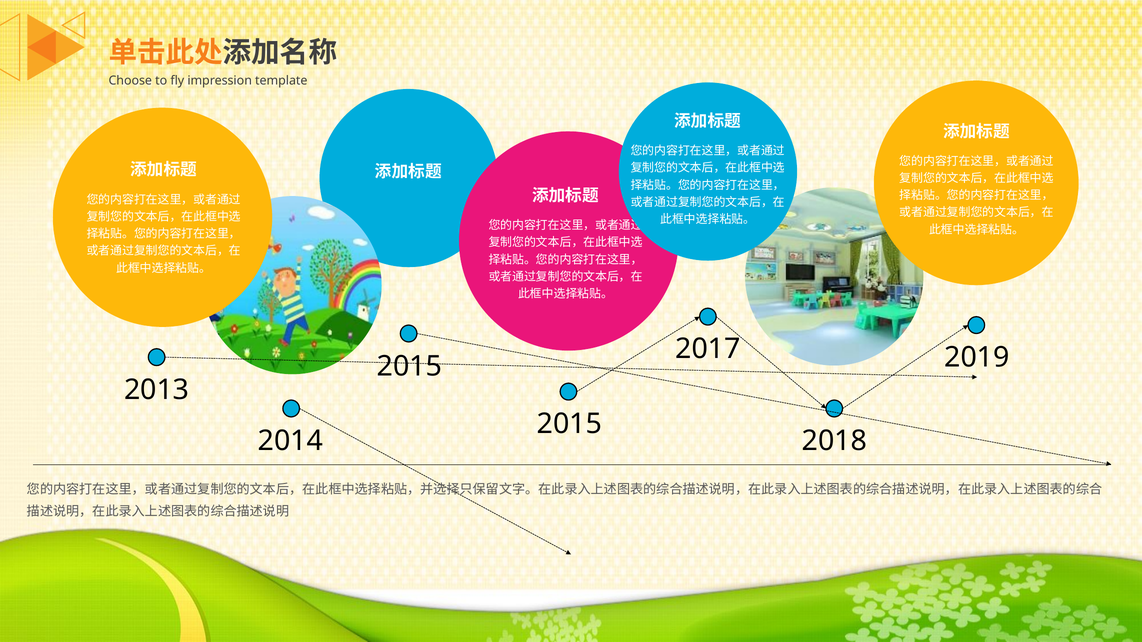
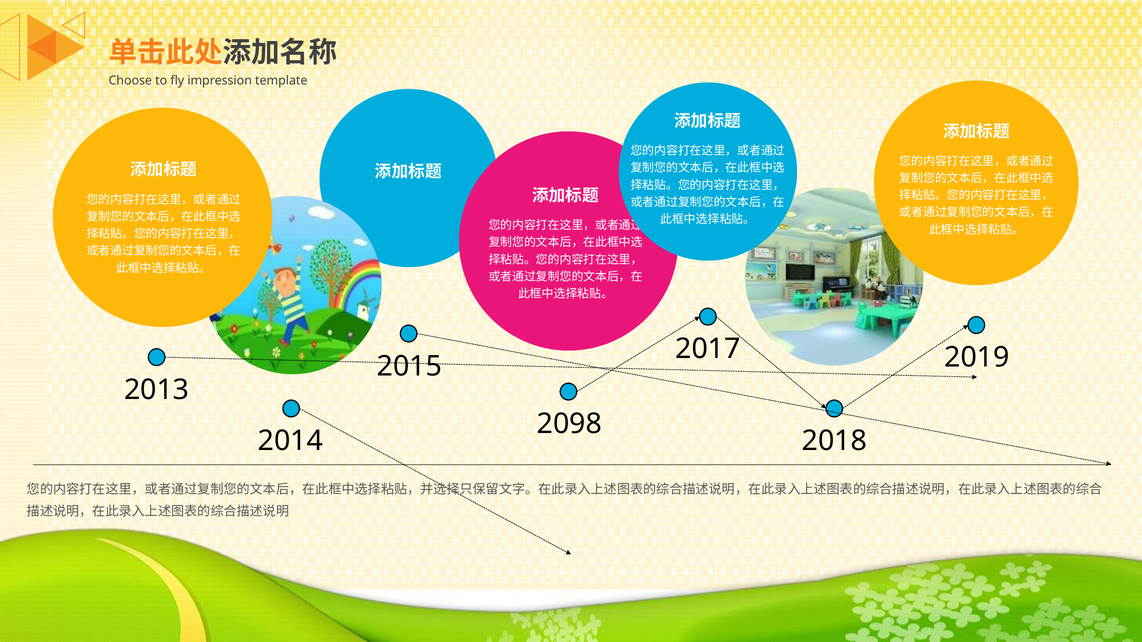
2015: 2015 -> 2098 (569, 424)
